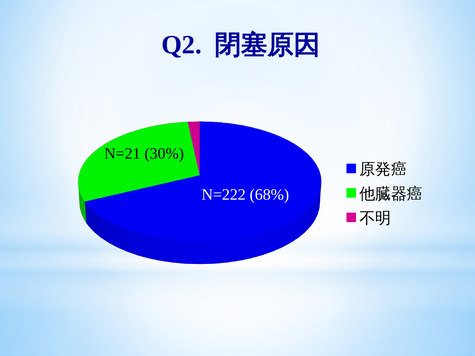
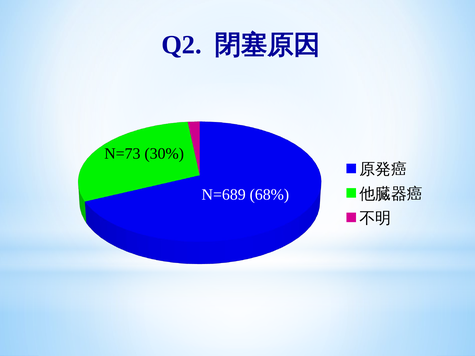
N=21: N=21 -> N=73 (122, 154)
N=222: N=222 -> N=689 (224, 195)
